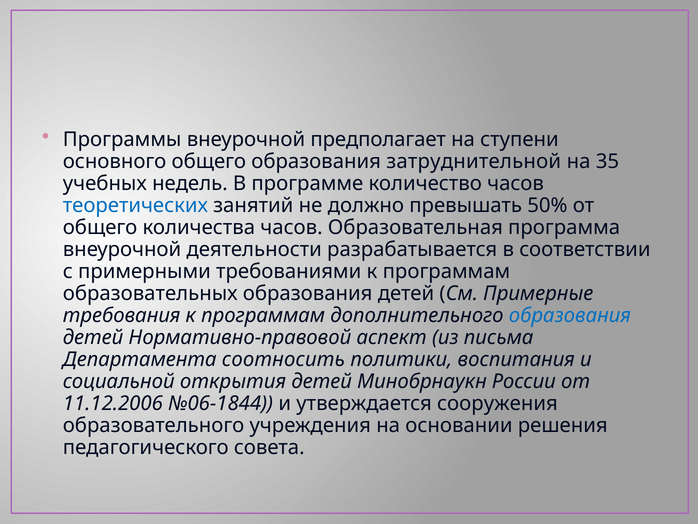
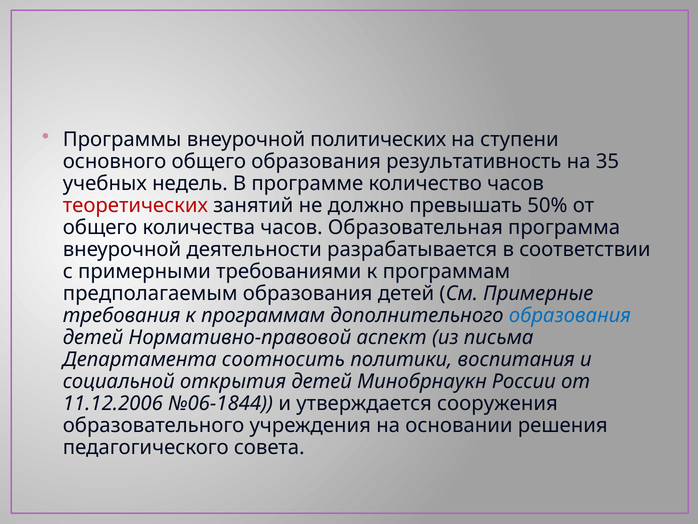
предполагает: предполагает -> политических (378, 139)
затруднительной: затруднительной -> результативность (474, 161)
теоретических colour: blue -> red (135, 205)
образовательных: образовательных -> предполагаемым (150, 293)
